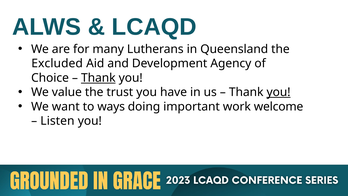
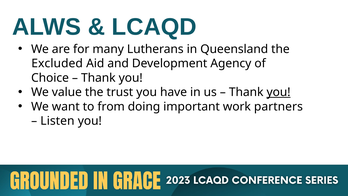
Thank underline: present -> none (98, 78)
ways: ways -> from (111, 107)
welcome: welcome -> partners (278, 107)
